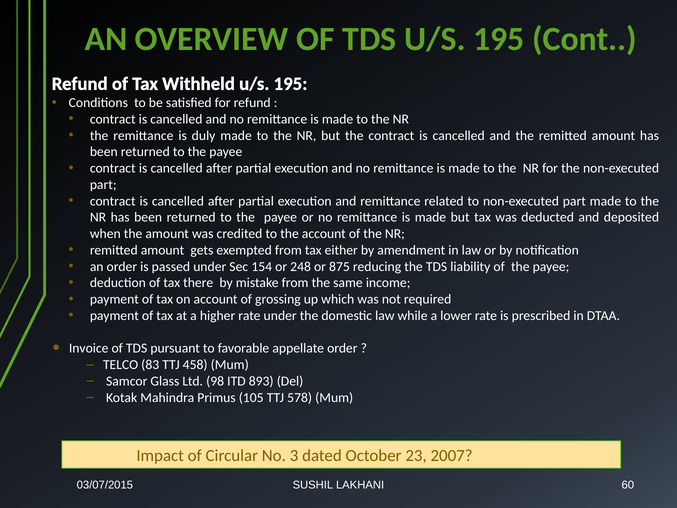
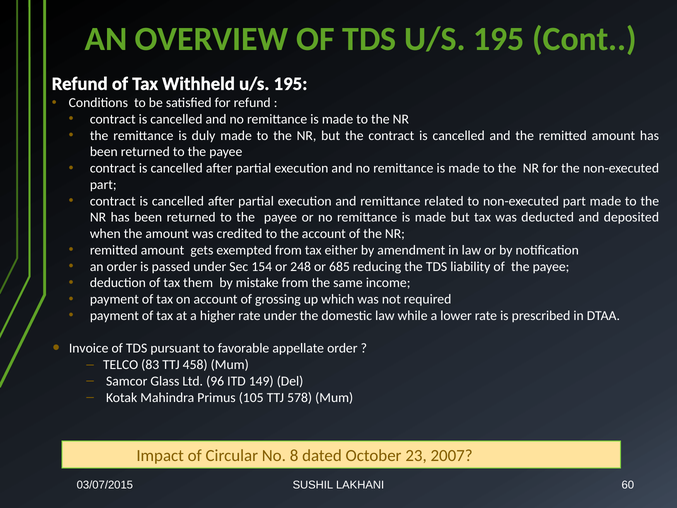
875: 875 -> 685 (339, 266)
there: there -> them (198, 283)
98: 98 -> 96 (215, 381)
893: 893 -> 149 (261, 381)
3: 3 -> 8 (294, 456)
